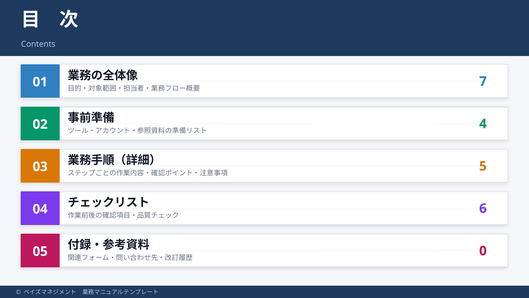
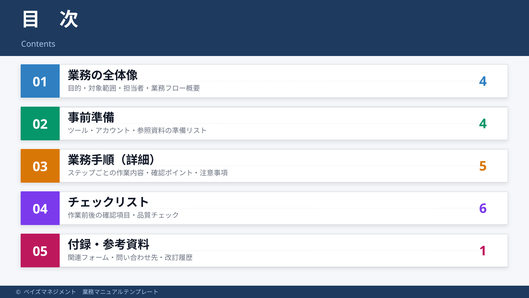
7: 7 -> 4 (483, 81)
0: 0 -> 1 (483, 251)
